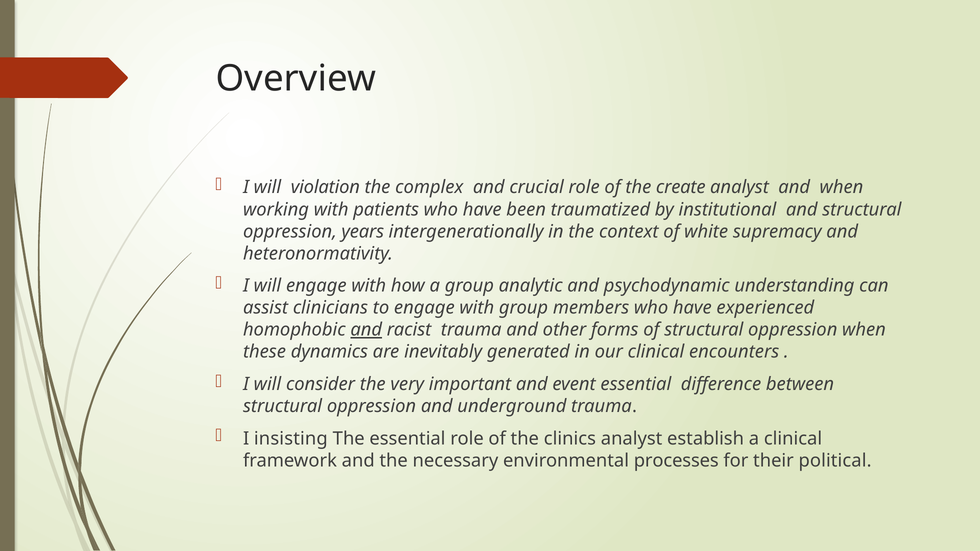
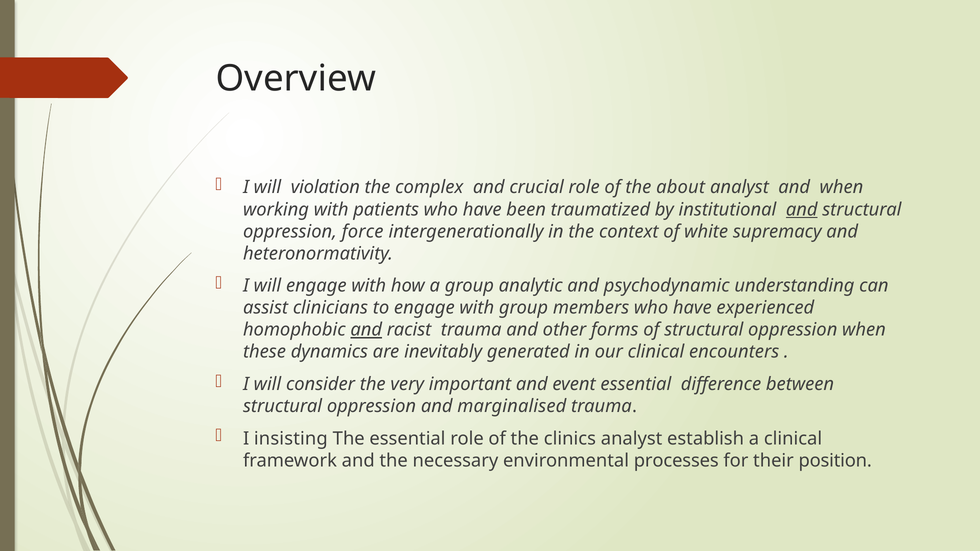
create: create -> about (681, 187)
and underline: none -> present (802, 210)
years: years -> force (363, 232)
underground: underground -> marginalised (512, 406)
political: political -> position (835, 461)
